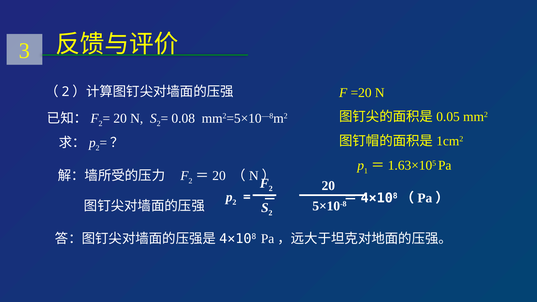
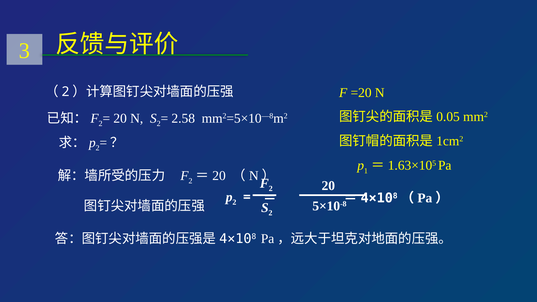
0.08: 0.08 -> 2.58 (183, 118)
